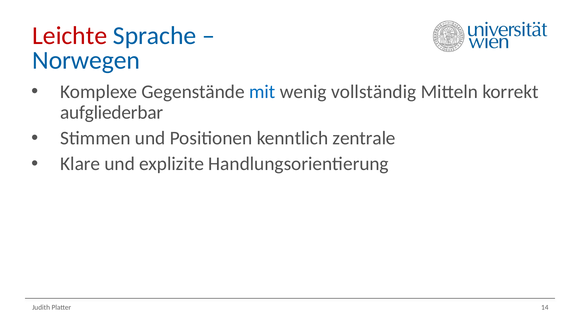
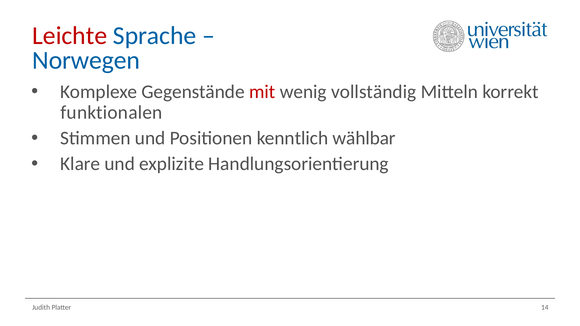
mit colour: blue -> red (262, 92)
aufgliederbar: aufgliederbar -> funktionalen (111, 113)
zentrale: zentrale -> wählbar (364, 138)
